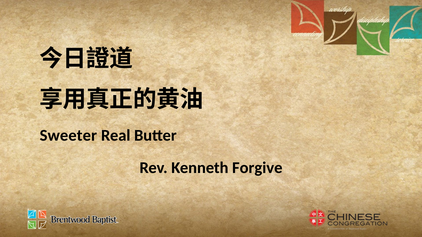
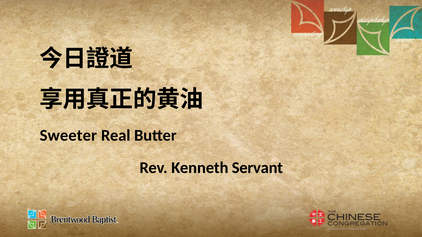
Forgive: Forgive -> Servant (257, 168)
